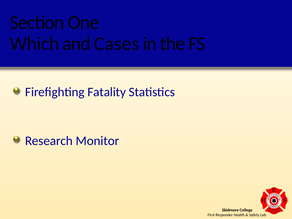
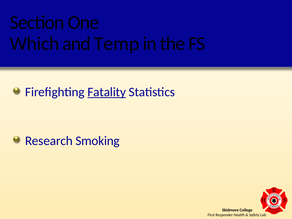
Cases: Cases -> Temp (117, 44)
Fatality underline: none -> present (107, 92)
Monitor: Monitor -> Smoking (98, 141)
